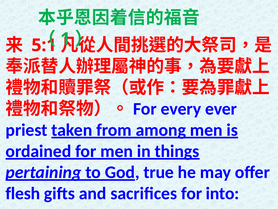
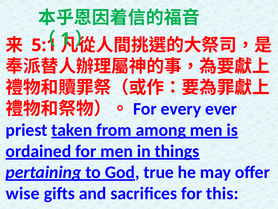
flesh: flesh -> wise (23, 193)
into: into -> this (222, 193)
